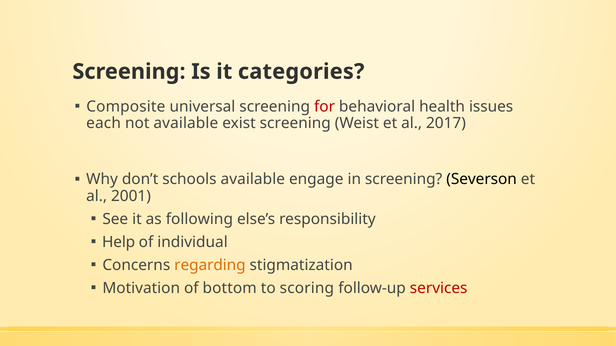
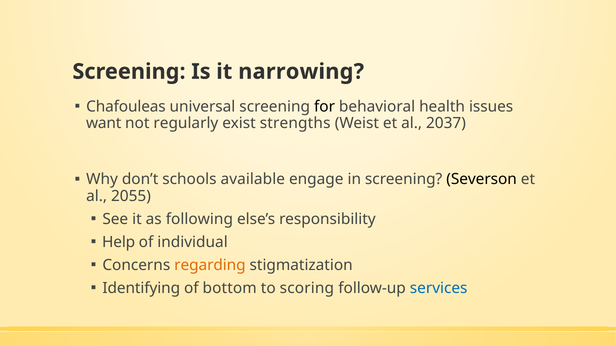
categories: categories -> narrowing (301, 72)
Composite: Composite -> Chafouleas (126, 107)
for colour: red -> black (325, 107)
each: each -> want (104, 123)
not available: available -> regularly (186, 123)
exist screening: screening -> strengths (295, 123)
2017: 2017 -> 2037 (446, 123)
2001: 2001 -> 2055 (131, 196)
Motivation: Motivation -> Identifying (141, 288)
services colour: red -> blue (439, 288)
